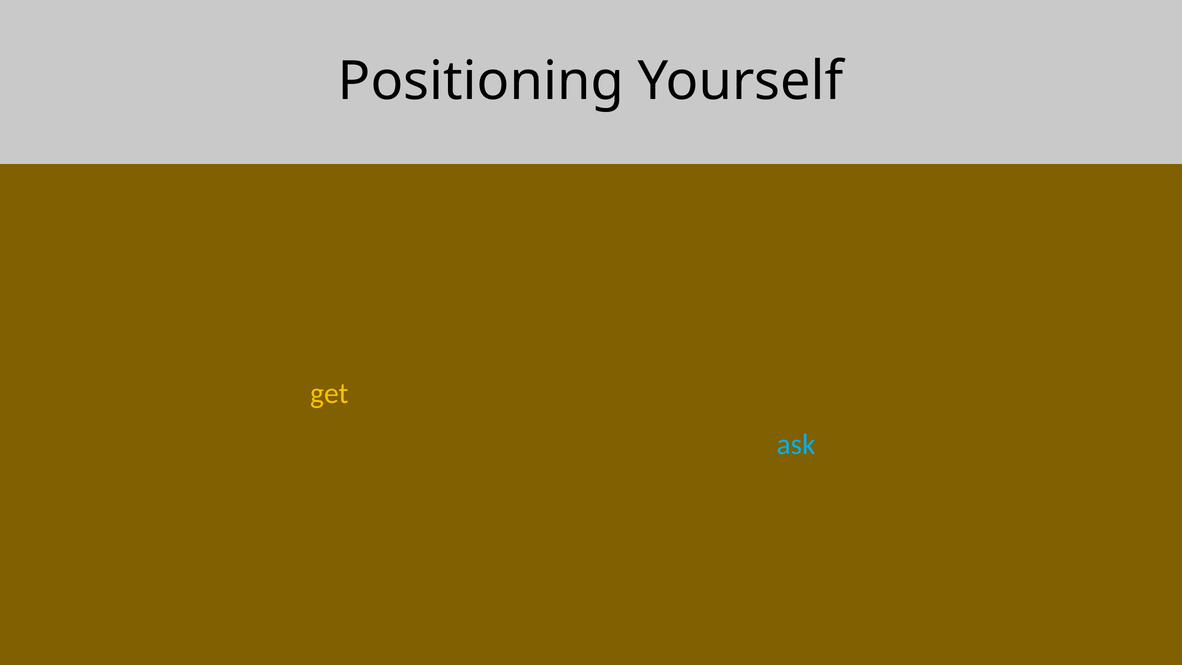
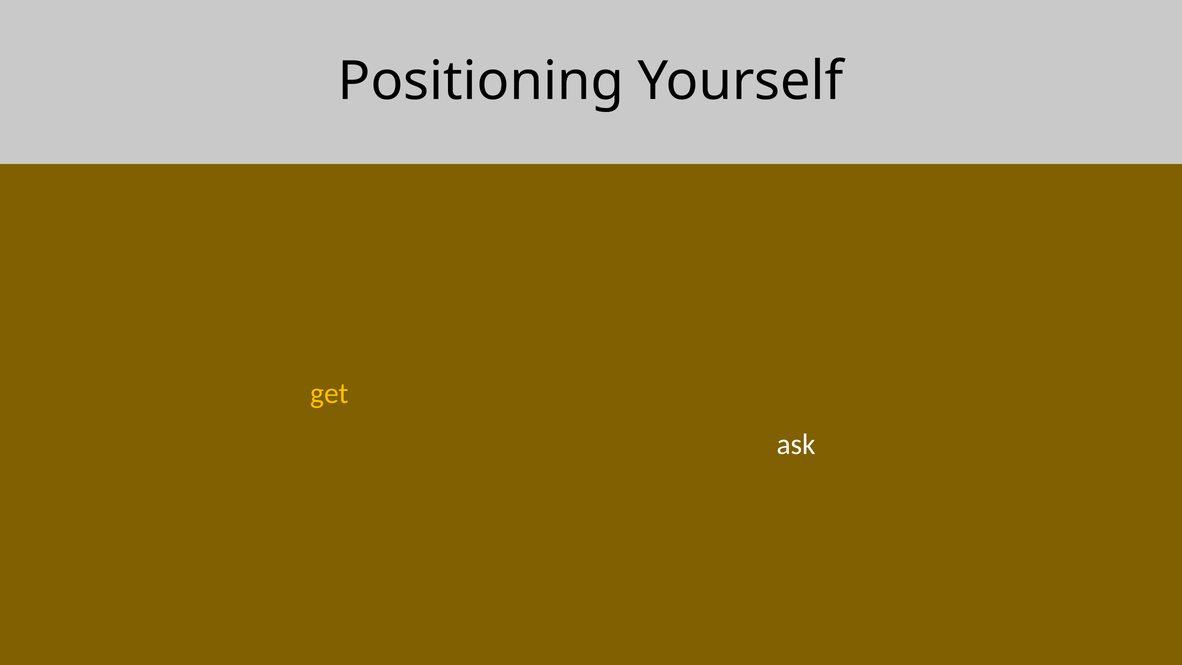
ask colour: light blue -> white (796, 445)
